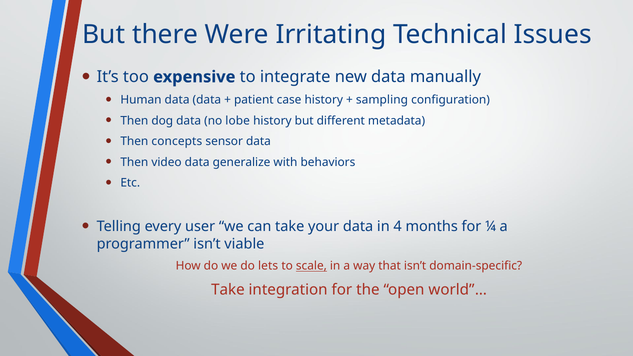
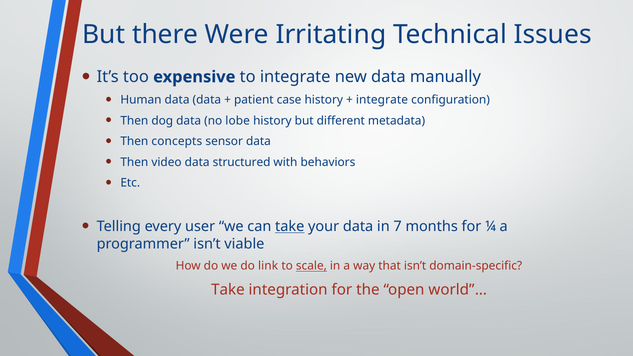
sampling: sampling -> integrate (382, 100)
generalize: generalize -> structured (242, 162)
take underline: none -> present (290, 227)
4: 4 -> 7 (398, 227)
lets: lets -> link (268, 266)
